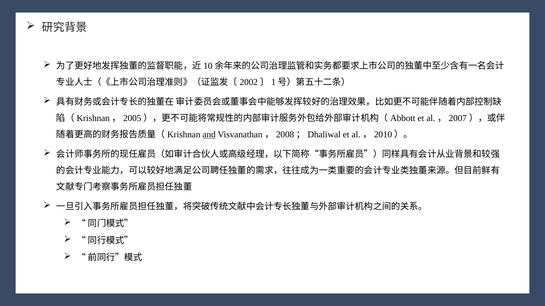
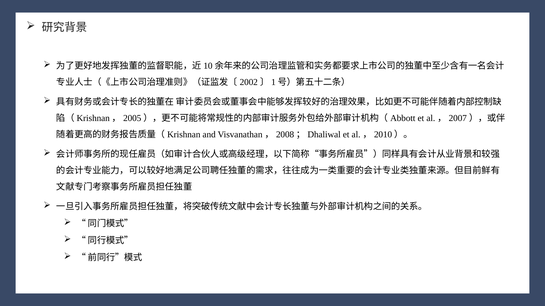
and underline: present -> none (209, 135)
